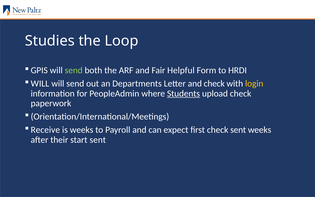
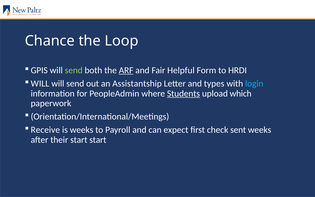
Studies: Studies -> Chance (50, 41)
ARF underline: none -> present (126, 70)
Departments: Departments -> Assistantship (137, 84)
and check: check -> types (214, 84)
login colour: yellow -> light blue (254, 84)
upload check: check -> which (241, 93)
start sent: sent -> start (98, 140)
